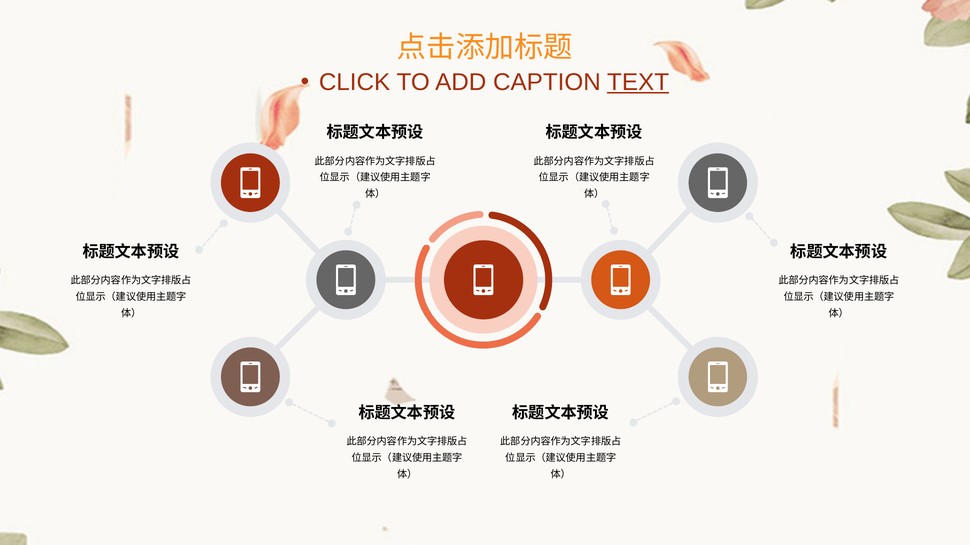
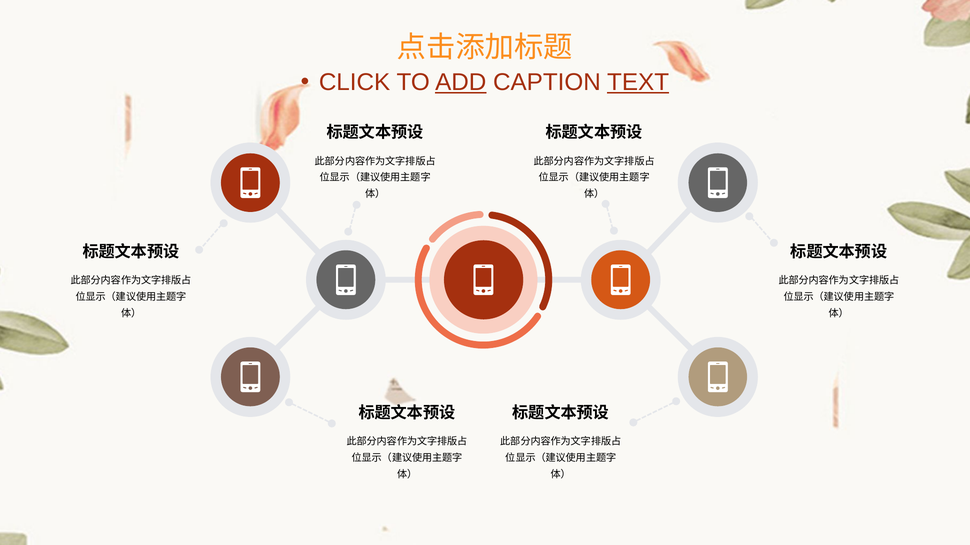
ADD underline: none -> present (461, 82)
